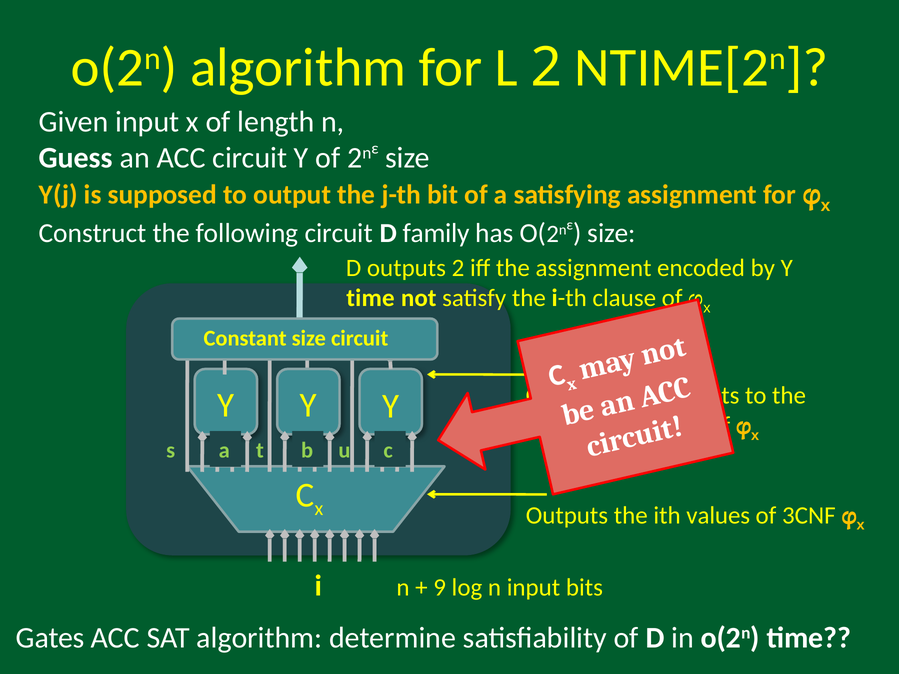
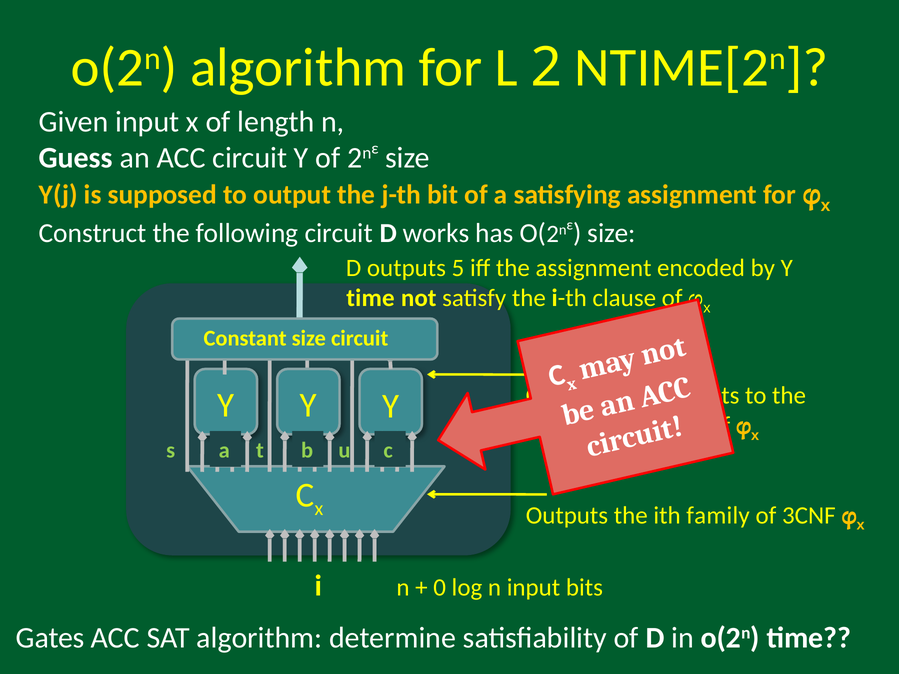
family: family -> works (436, 233)
outputs 2: 2 -> 5 (458, 268)
values: values -> family (718, 516)
9: 9 -> 0 (440, 588)
